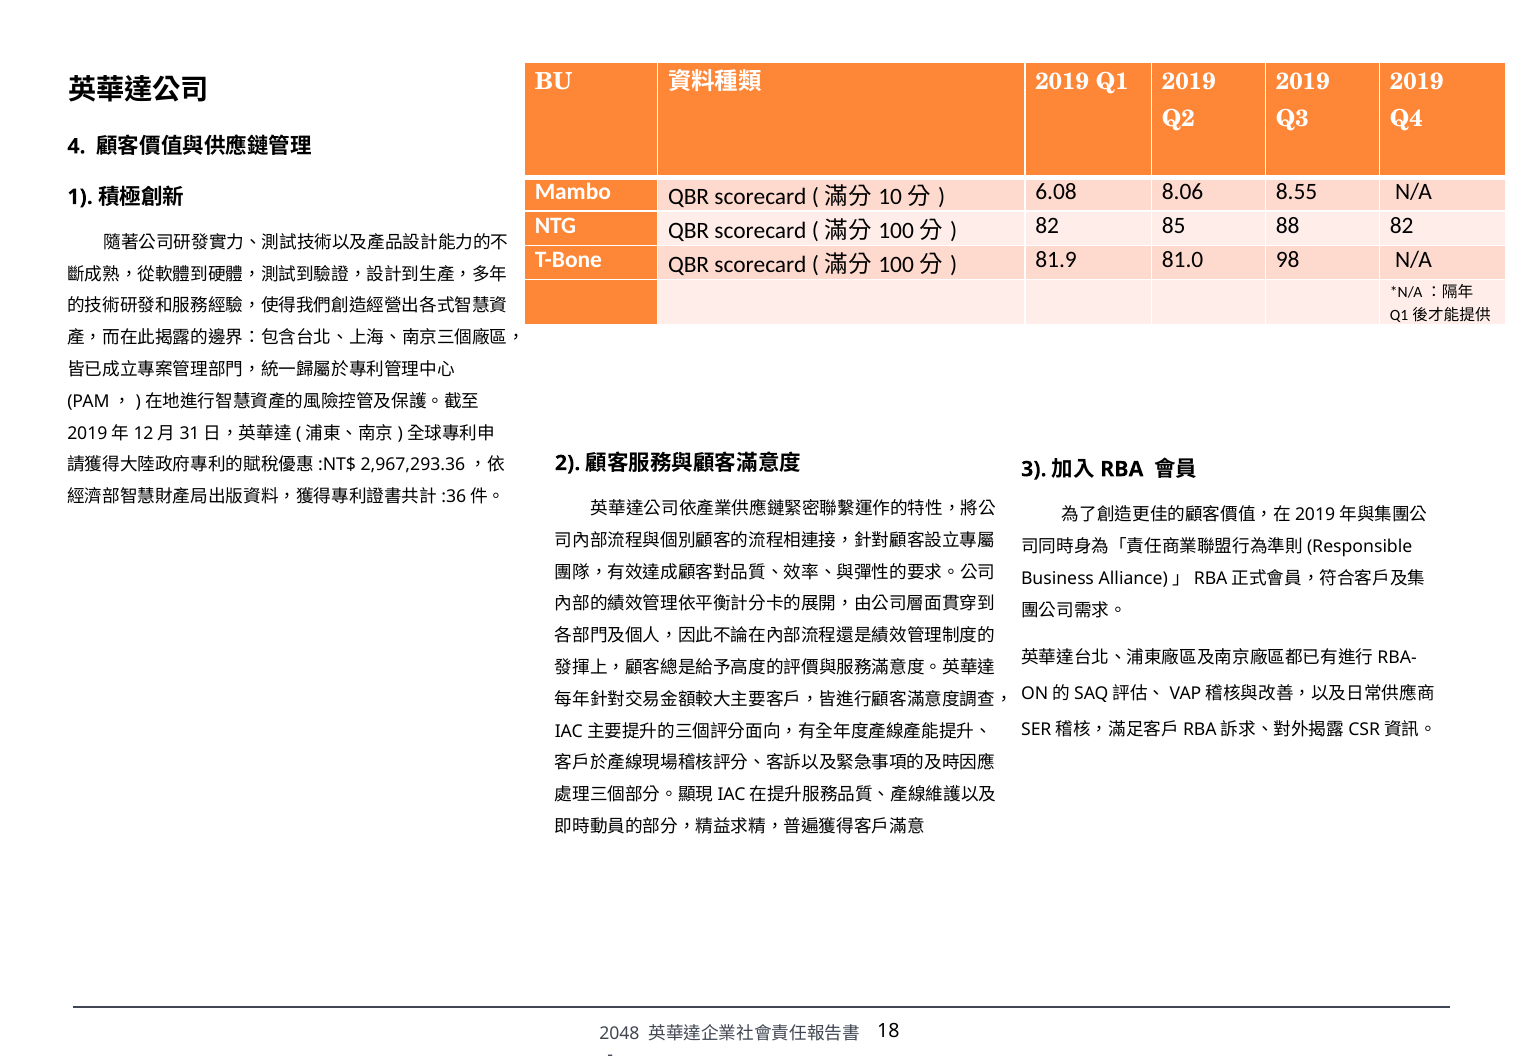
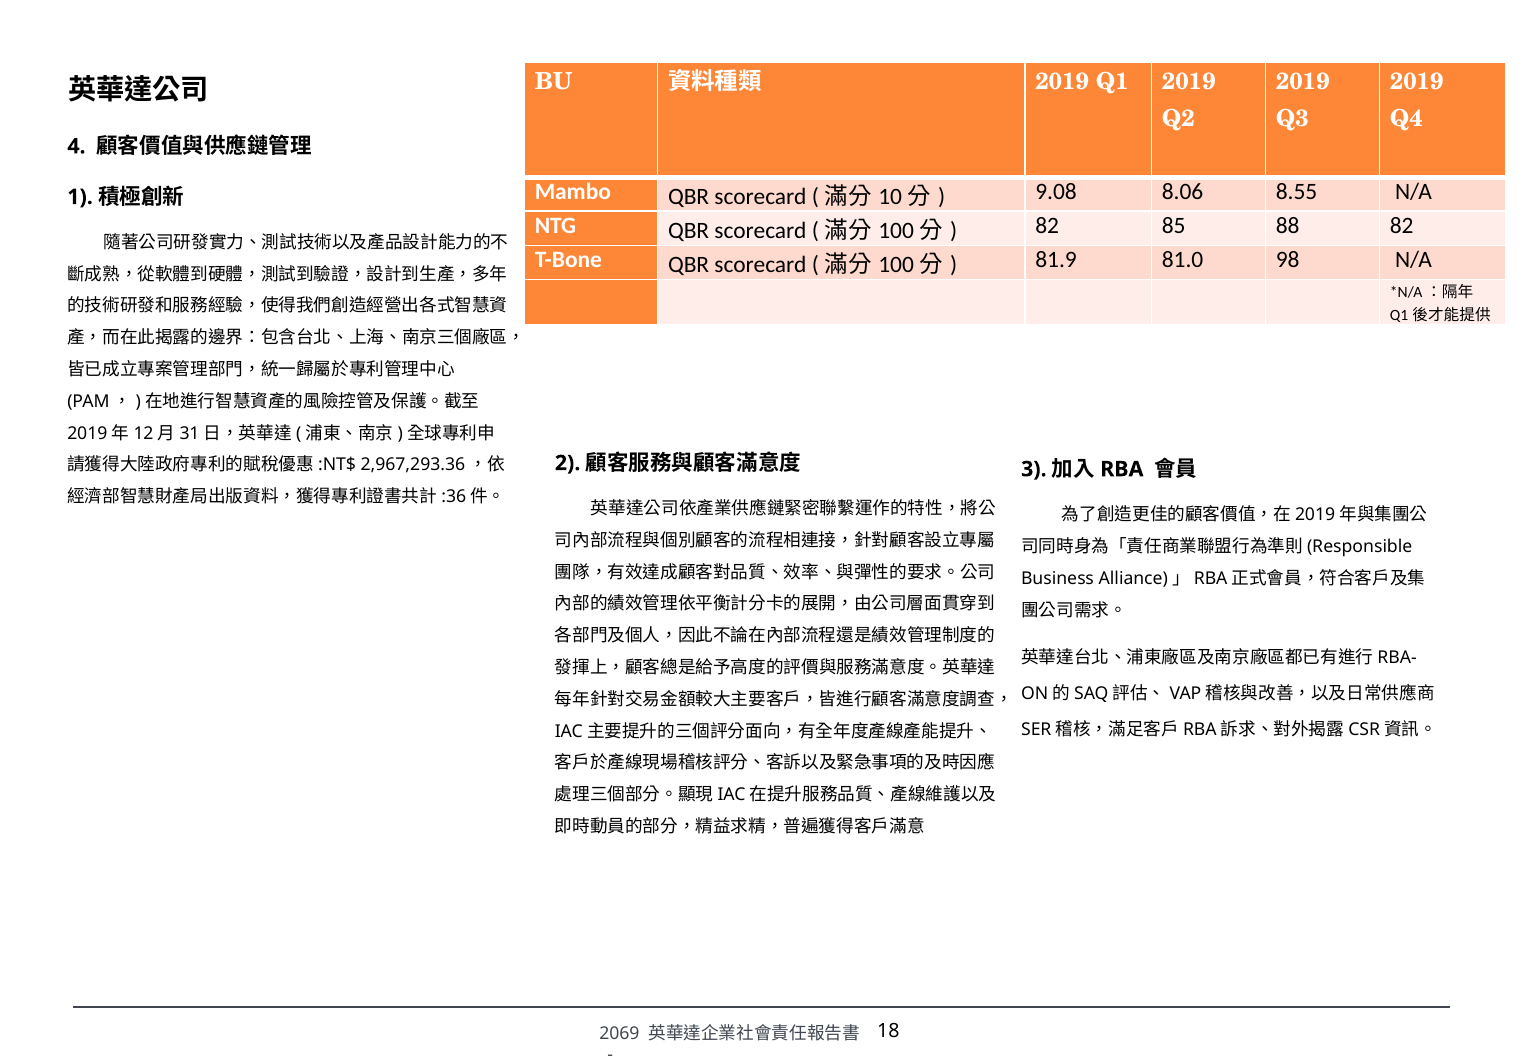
6.08: 6.08 -> 9.08 (1056, 192)
2048: 2048 -> 2069 (619, 1033)
